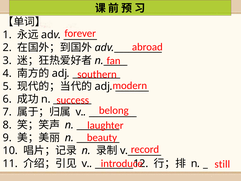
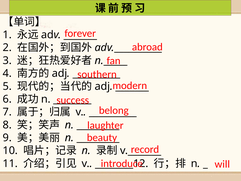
still: still -> will (222, 164)
